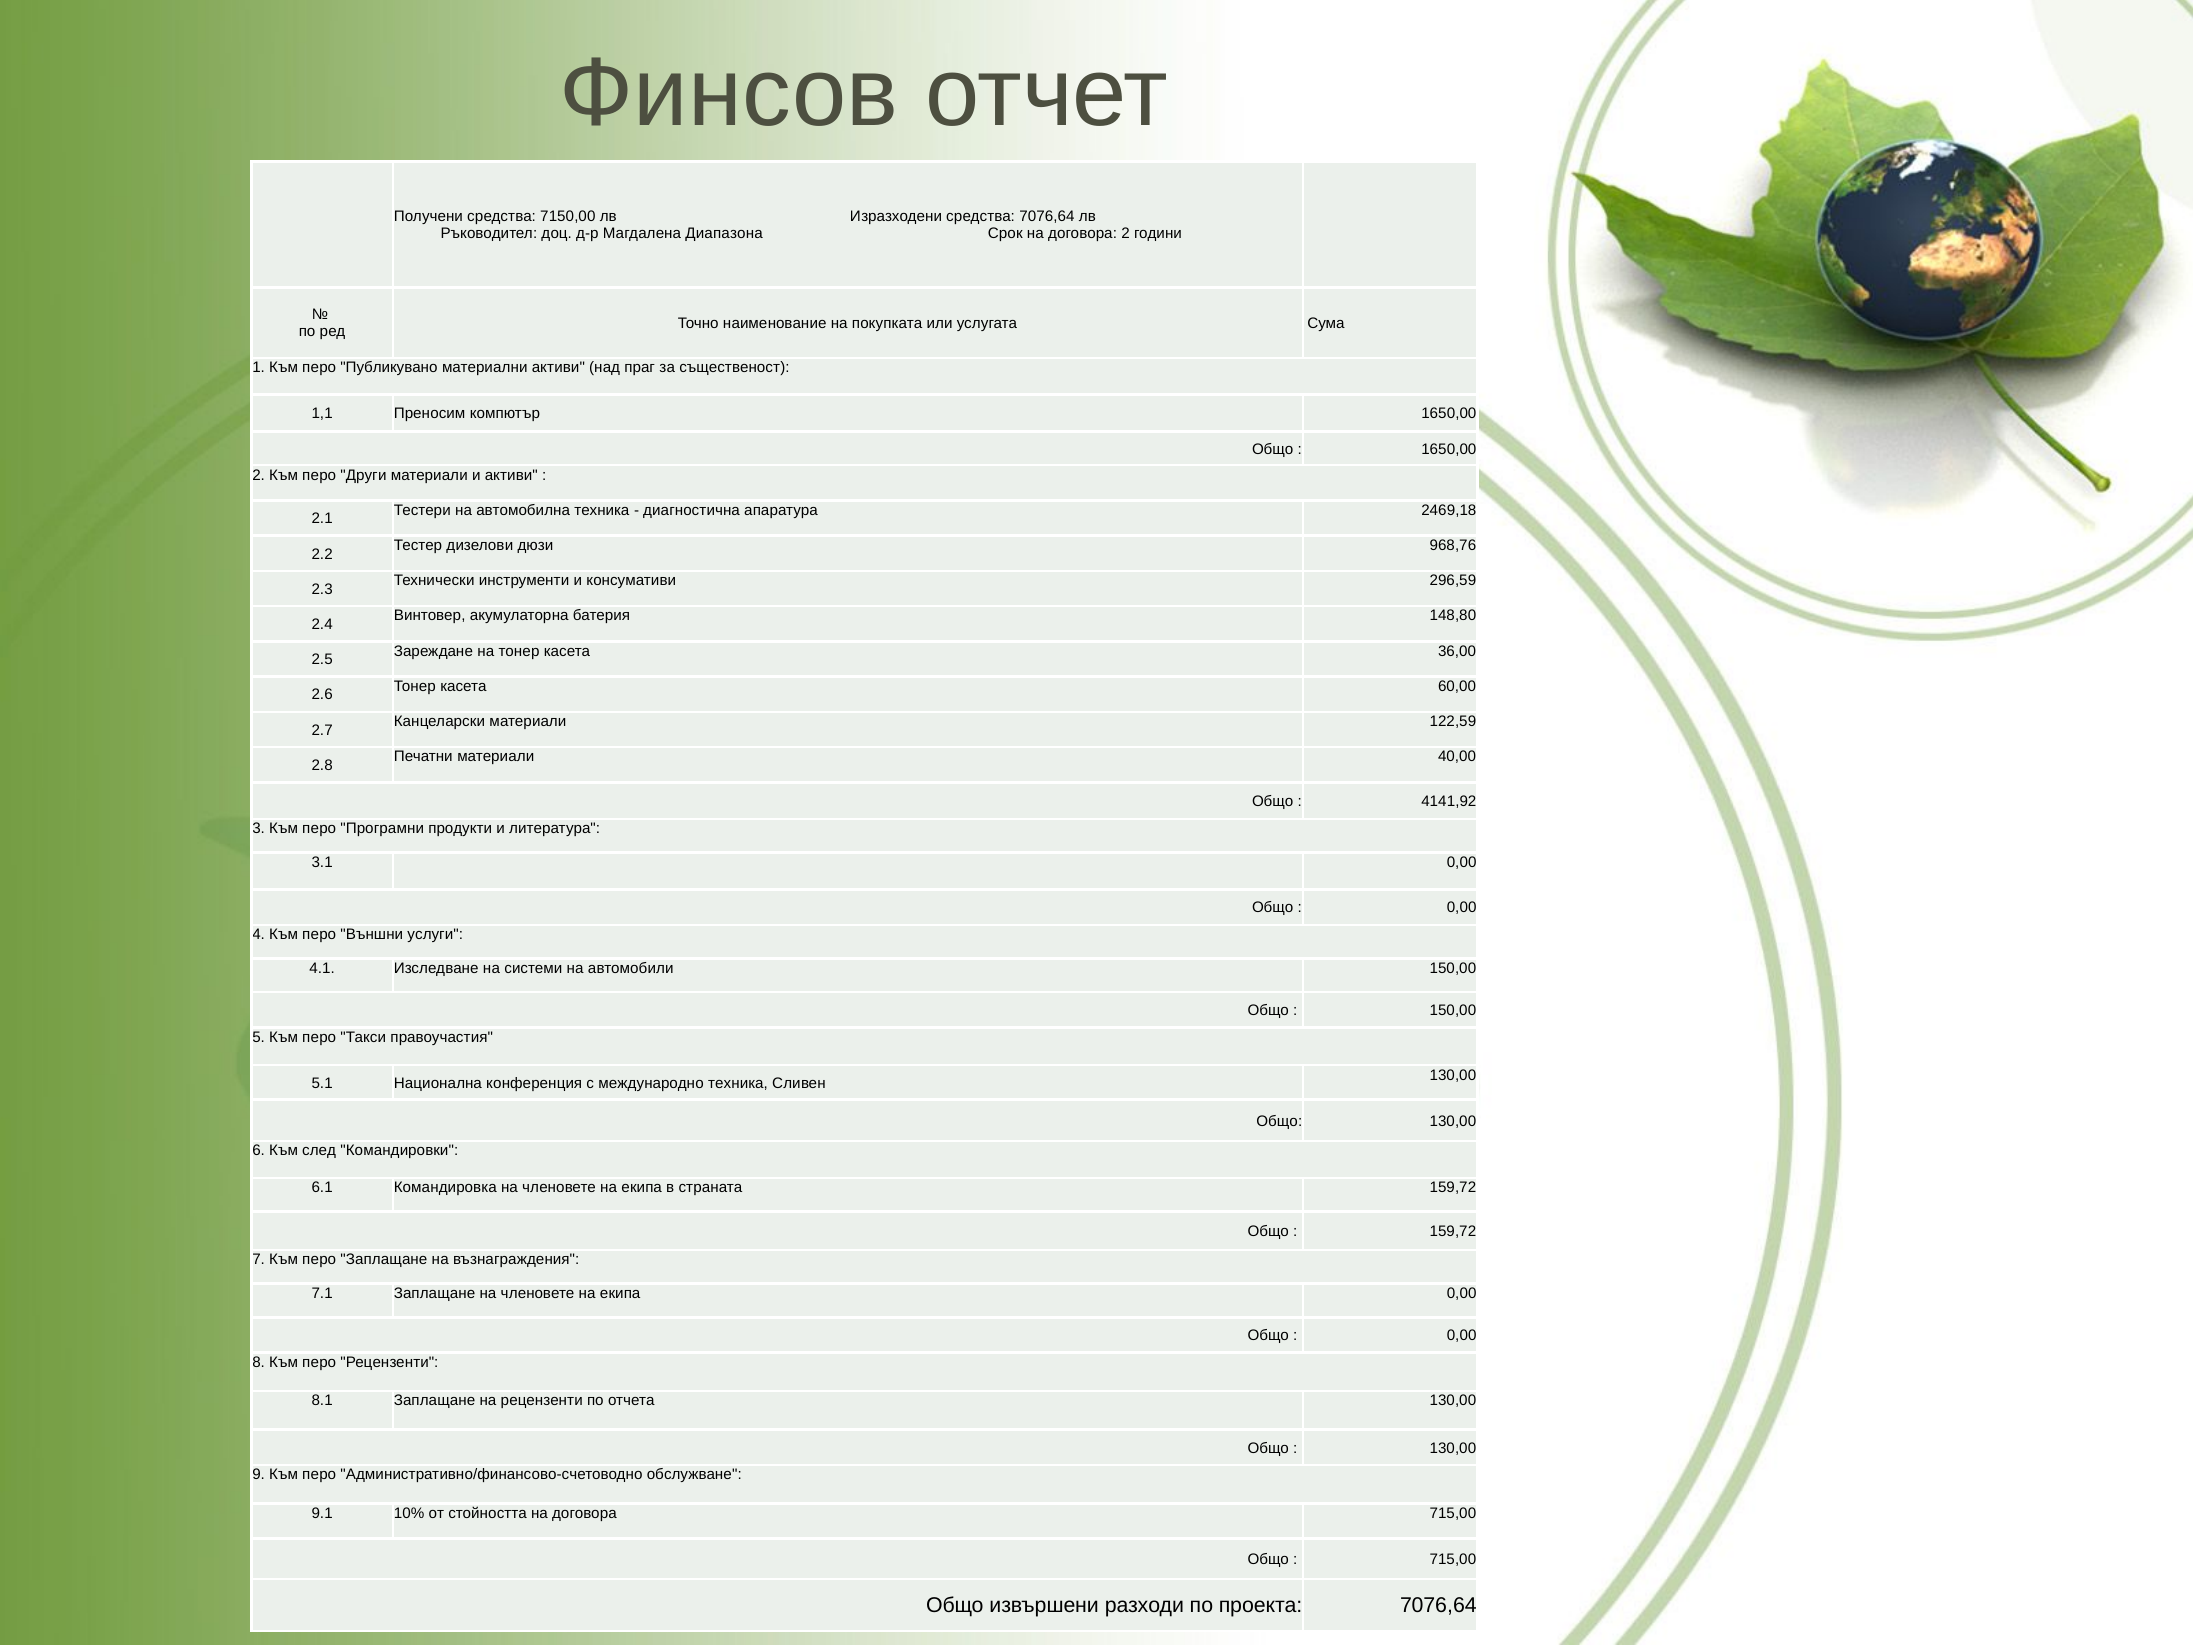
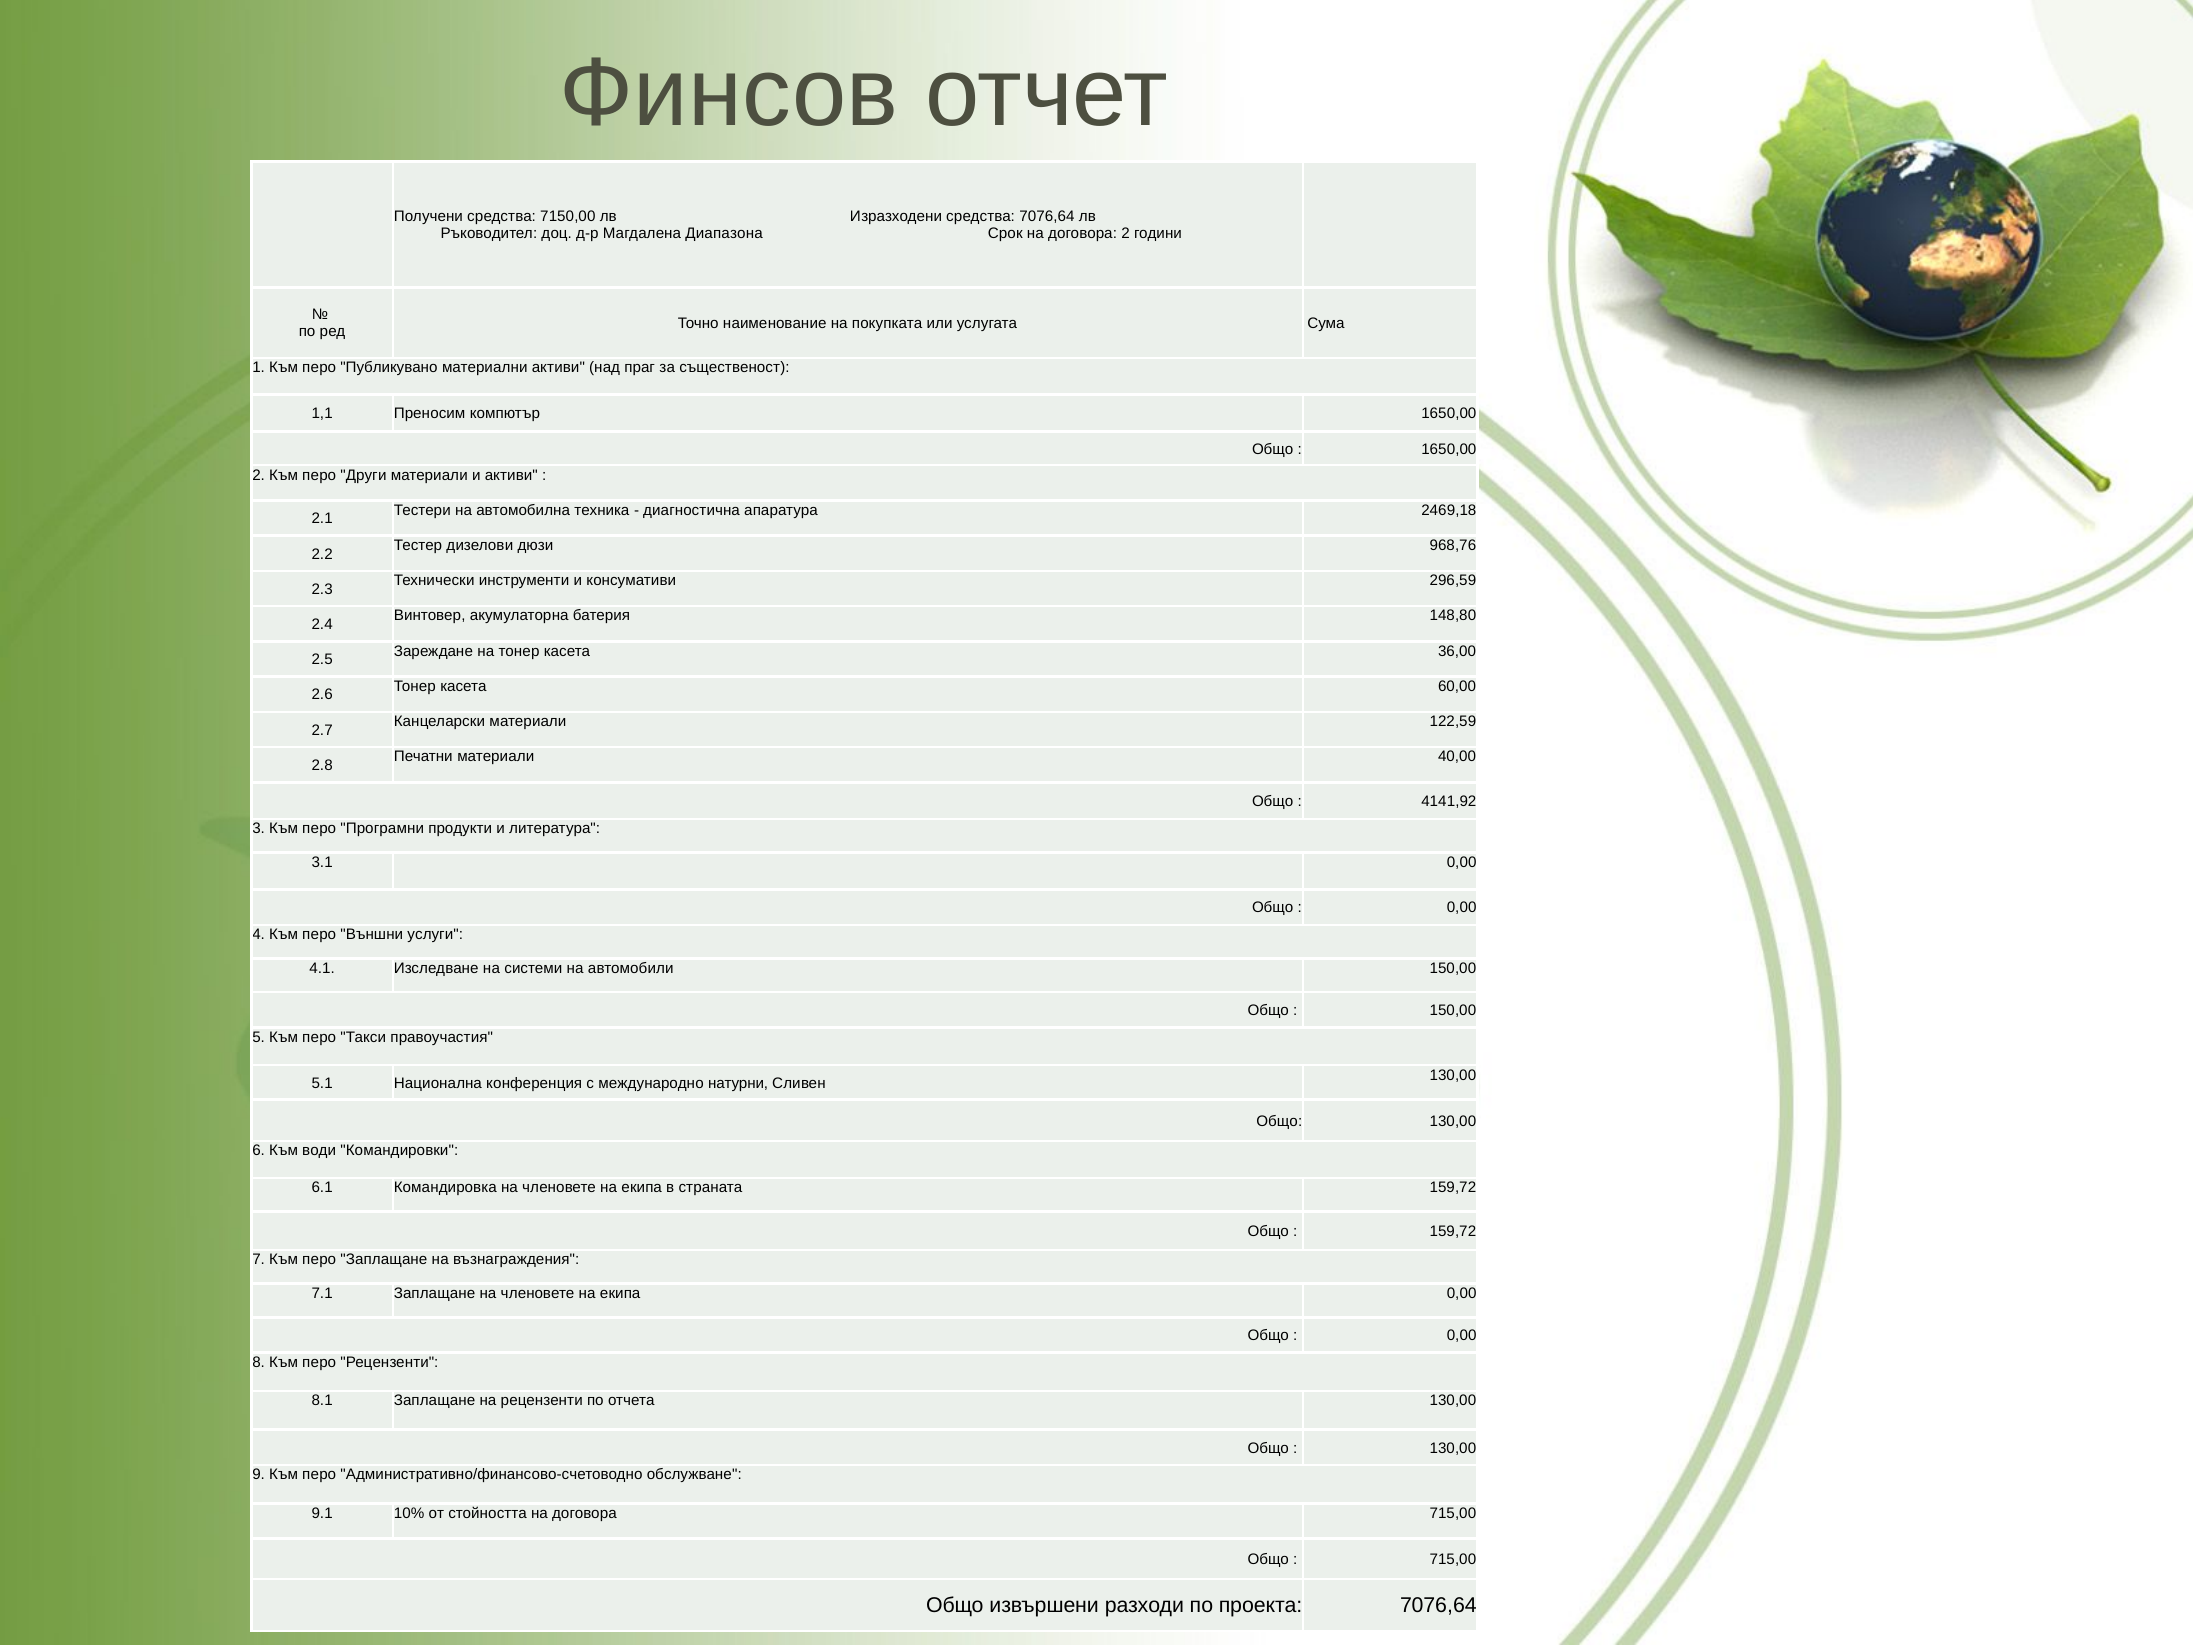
международно техника: техника -> натурни (738, 1083)
след: след -> води (319, 1151)
